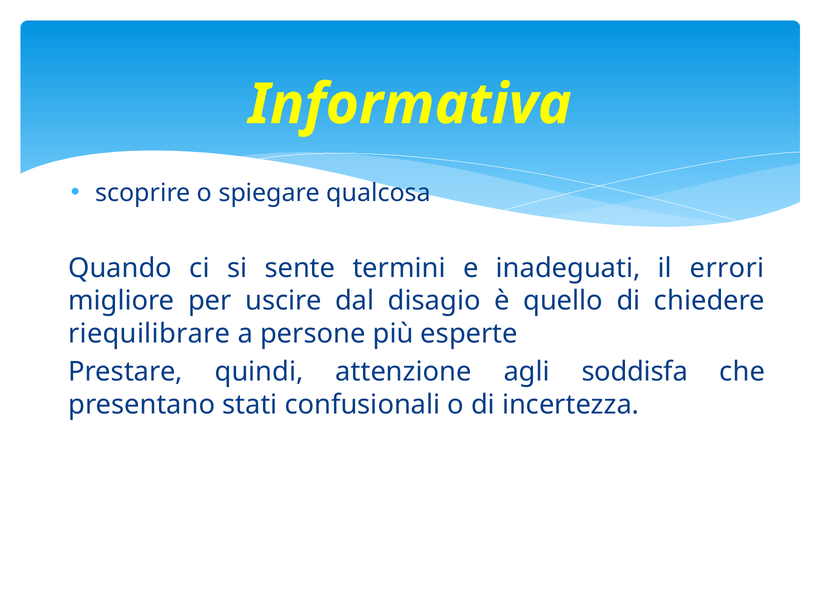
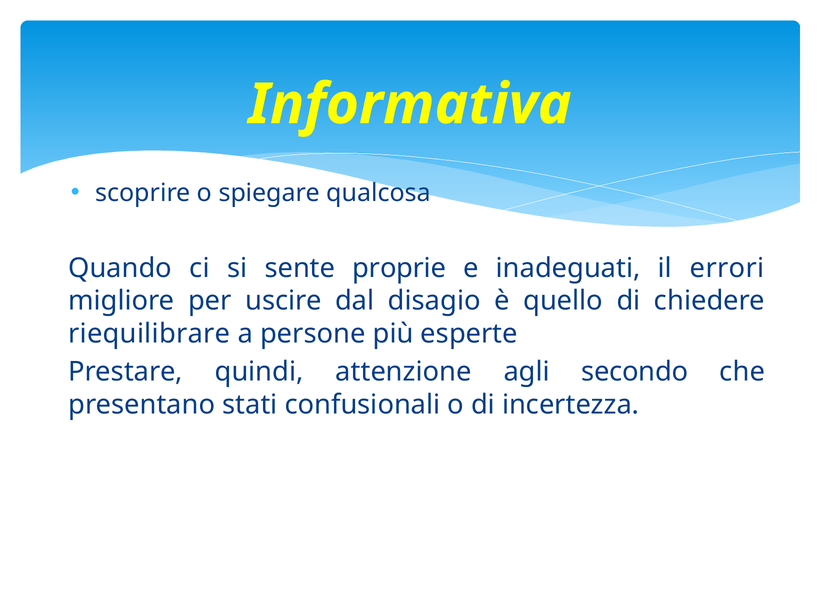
termini: termini -> proprie (399, 268)
soddisfa: soddisfa -> secondo (635, 372)
